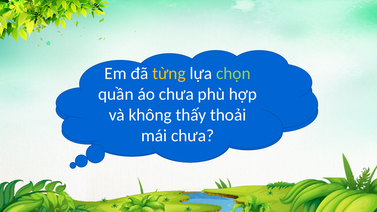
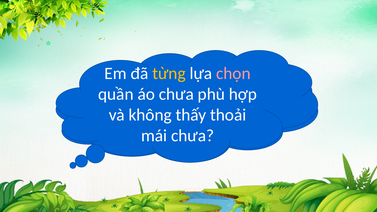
chọn colour: light green -> pink (233, 74)
